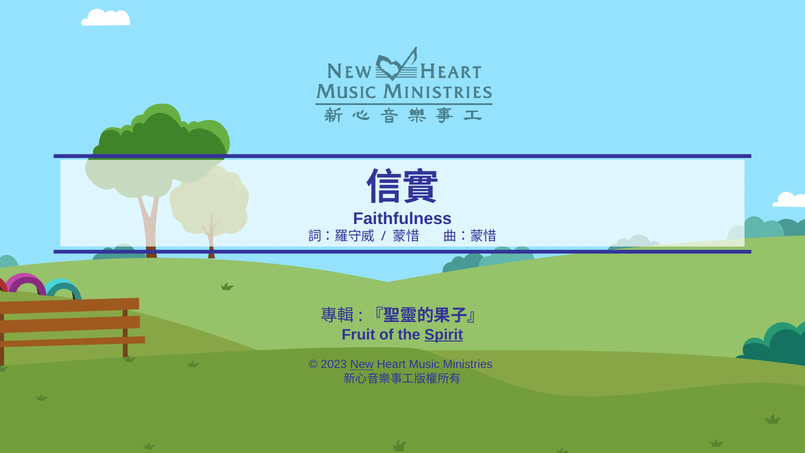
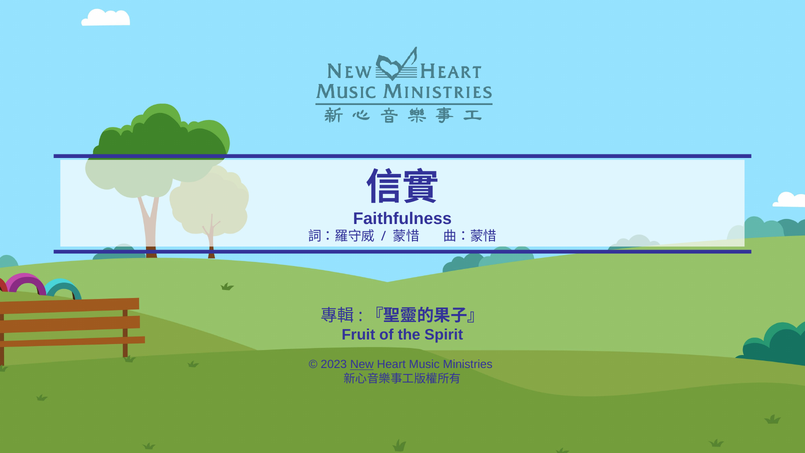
Spirit underline: present -> none (444, 334)
